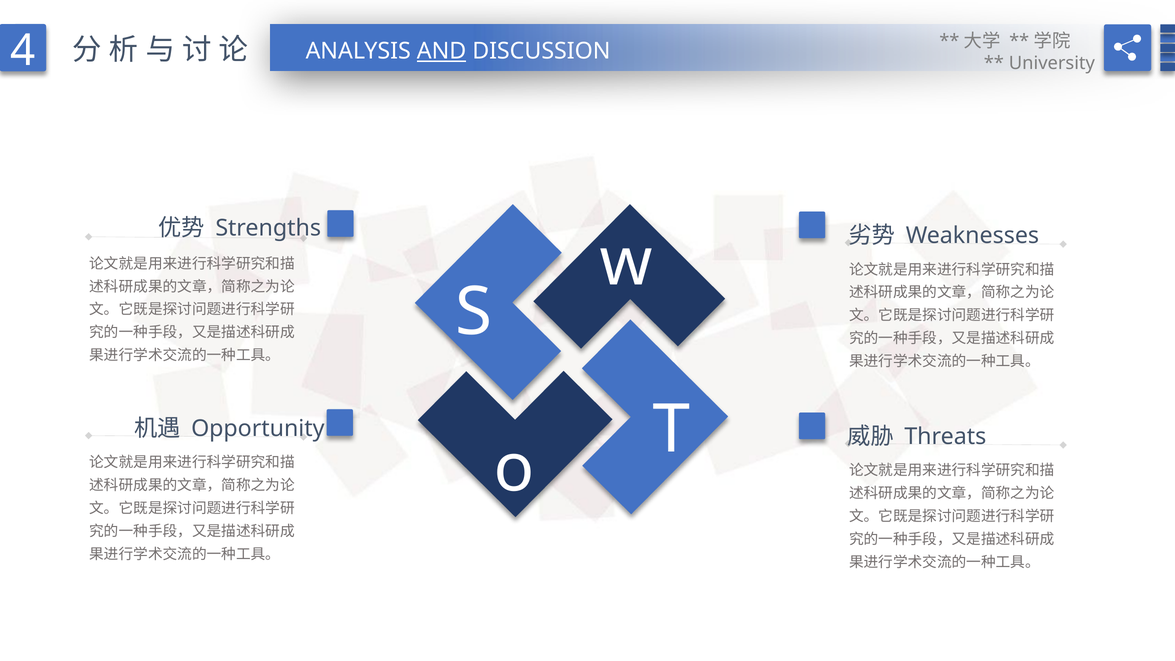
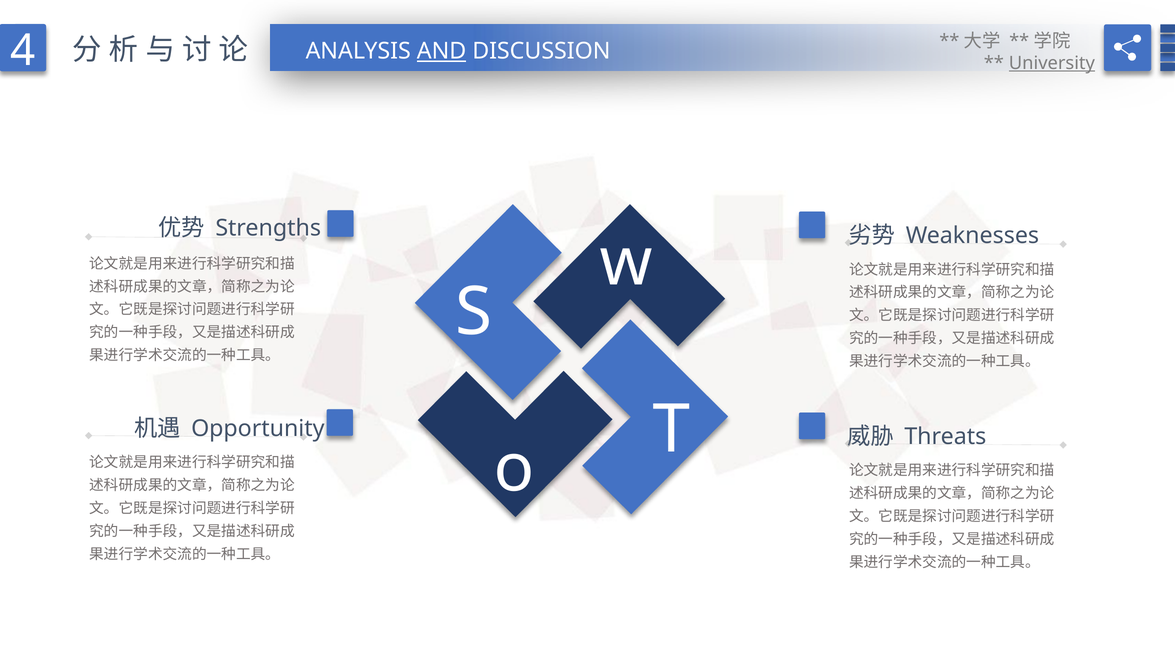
University underline: none -> present (1052, 63)
